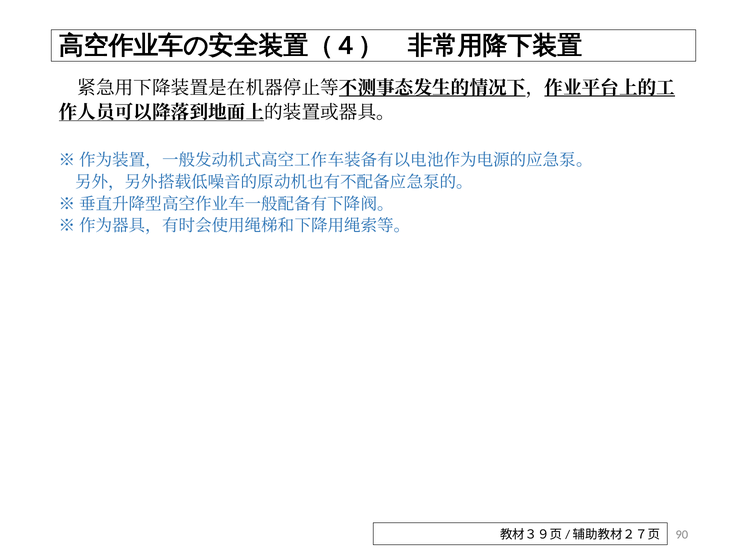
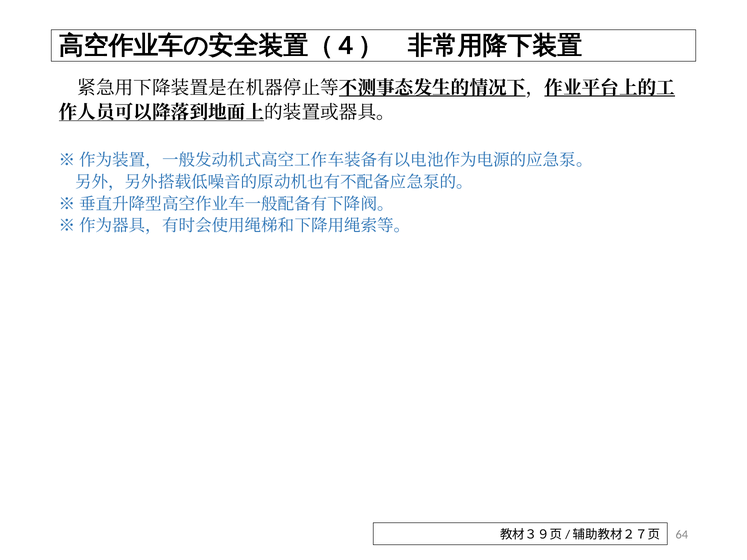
90: 90 -> 64 (682, 535)
